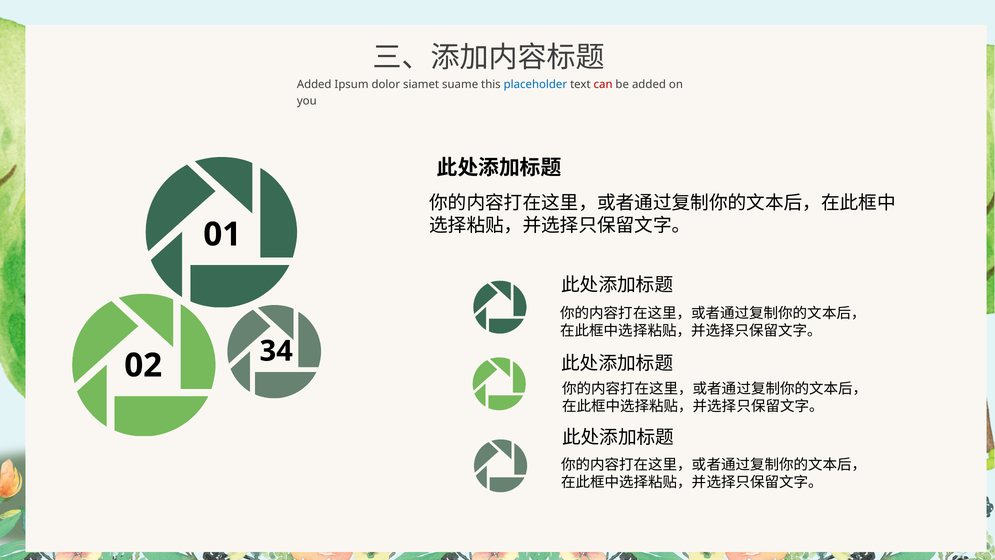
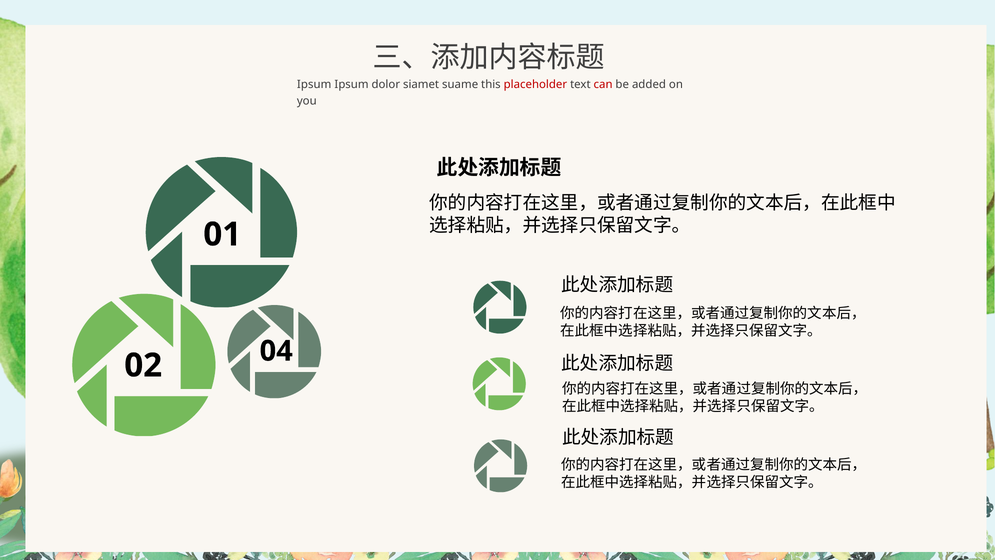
Added: Added -> Ipsum (314, 84)
placeholder colour: blue -> red (535, 84)
34: 34 -> 04 (276, 351)
